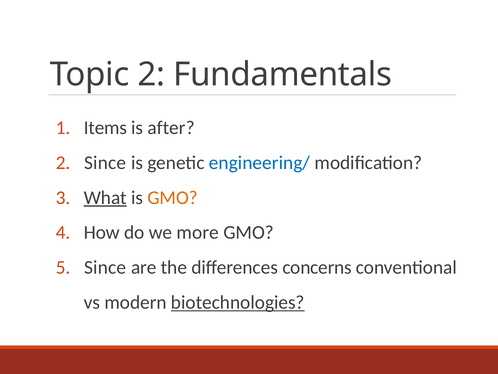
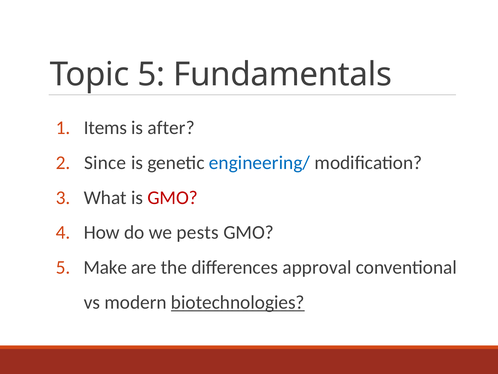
Topic 2: 2 -> 5 (151, 74)
What underline: present -> none (105, 197)
GMO colour: orange -> red (173, 197)
more: more -> pests (198, 232)
Since: Since -> Make (105, 267)
concerns: concerns -> approval (317, 267)
